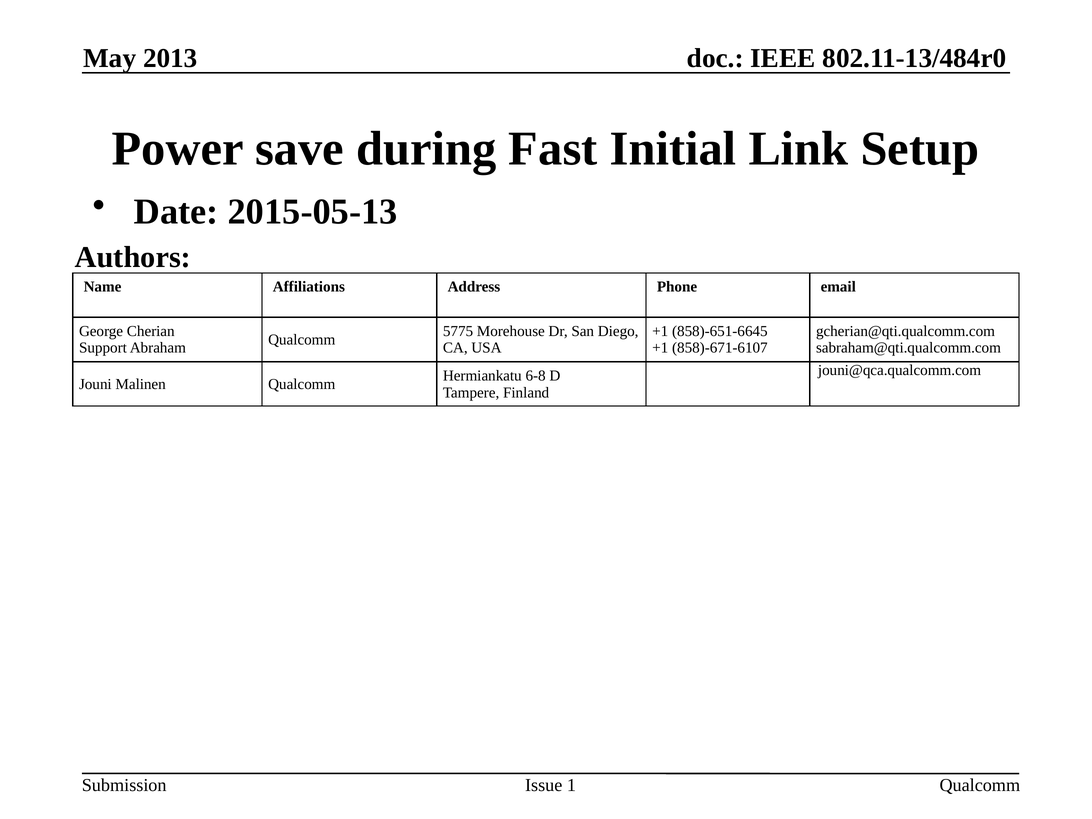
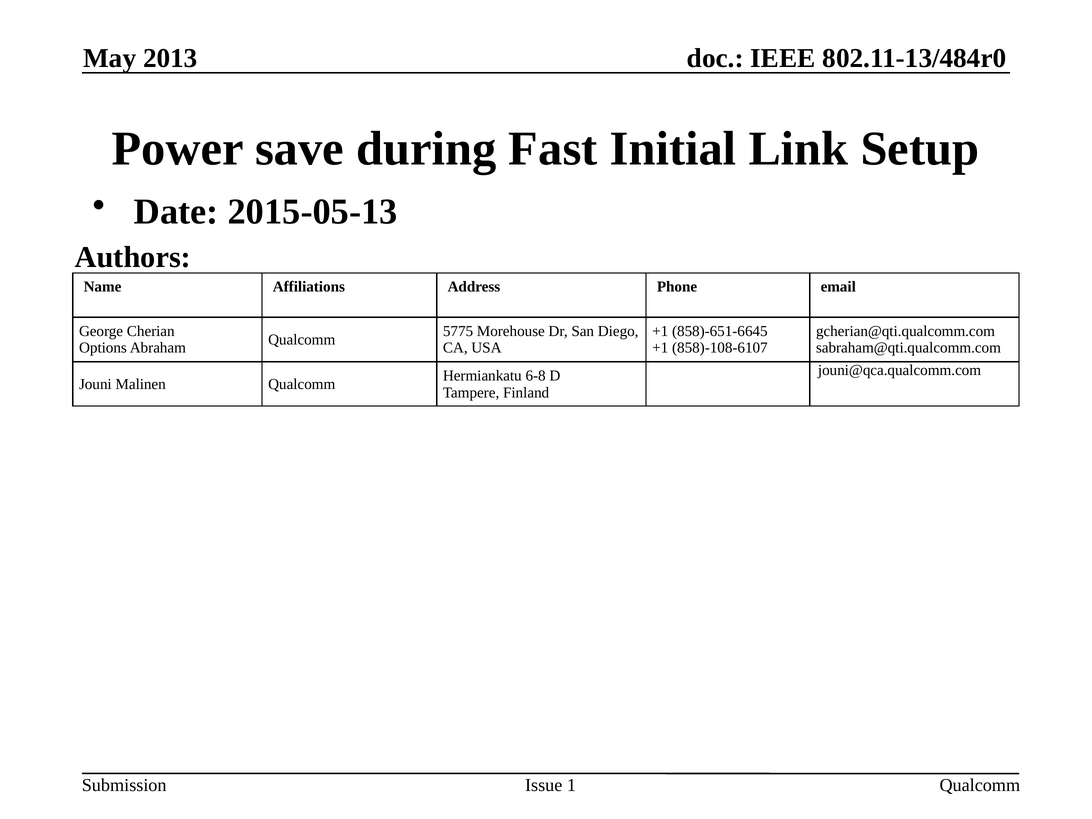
Support: Support -> Options (103, 348)
858)-671-6107: 858)-671-6107 -> 858)-108-6107 (720, 348)
